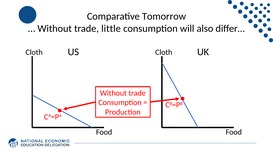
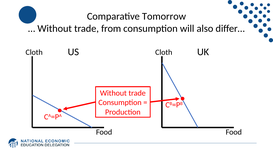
little: little -> from (111, 29)
